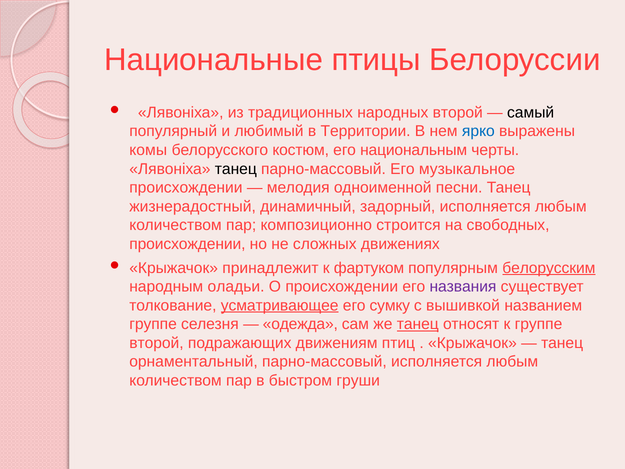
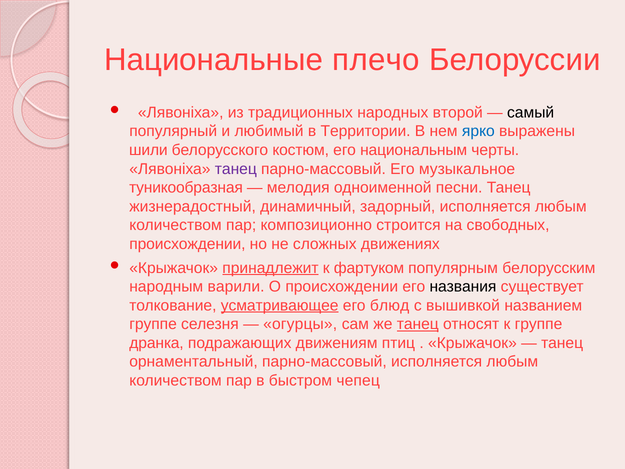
птицы: птицы -> плечо (376, 60)
комы: комы -> шили (148, 150)
танец colour: black -> purple (236, 169)
происхождении: происхождении -> туникообразная (186, 188)
принадлежит underline: none -> present (270, 268)
белорусским underline: present -> none (549, 268)
оладьи: оладьи -> варили (236, 286)
названия colour: purple -> black (463, 286)
сумку: сумку -> блюд (390, 305)
одежда: одежда -> огурцы (300, 324)
второй: второй -> дранка (156, 343)
груши: груши -> чепец (358, 380)
